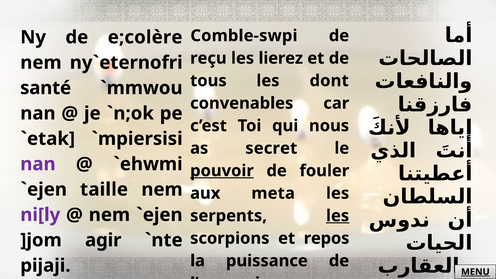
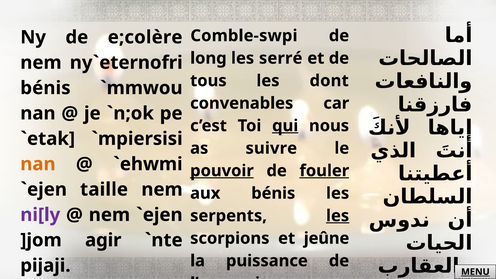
reçu: reçu -> long (208, 58)
lierez: lierez -> serré (281, 58)
santé: santé -> bénis (45, 88)
qui underline: none -> present (285, 126)
secret: secret -> suivre (271, 148)
nan colour: purple -> orange (38, 164)
fouler underline: none -> present (324, 171)
aux meta: meta -> bénis (273, 193)
repos: repos -> jeûne (327, 238)
